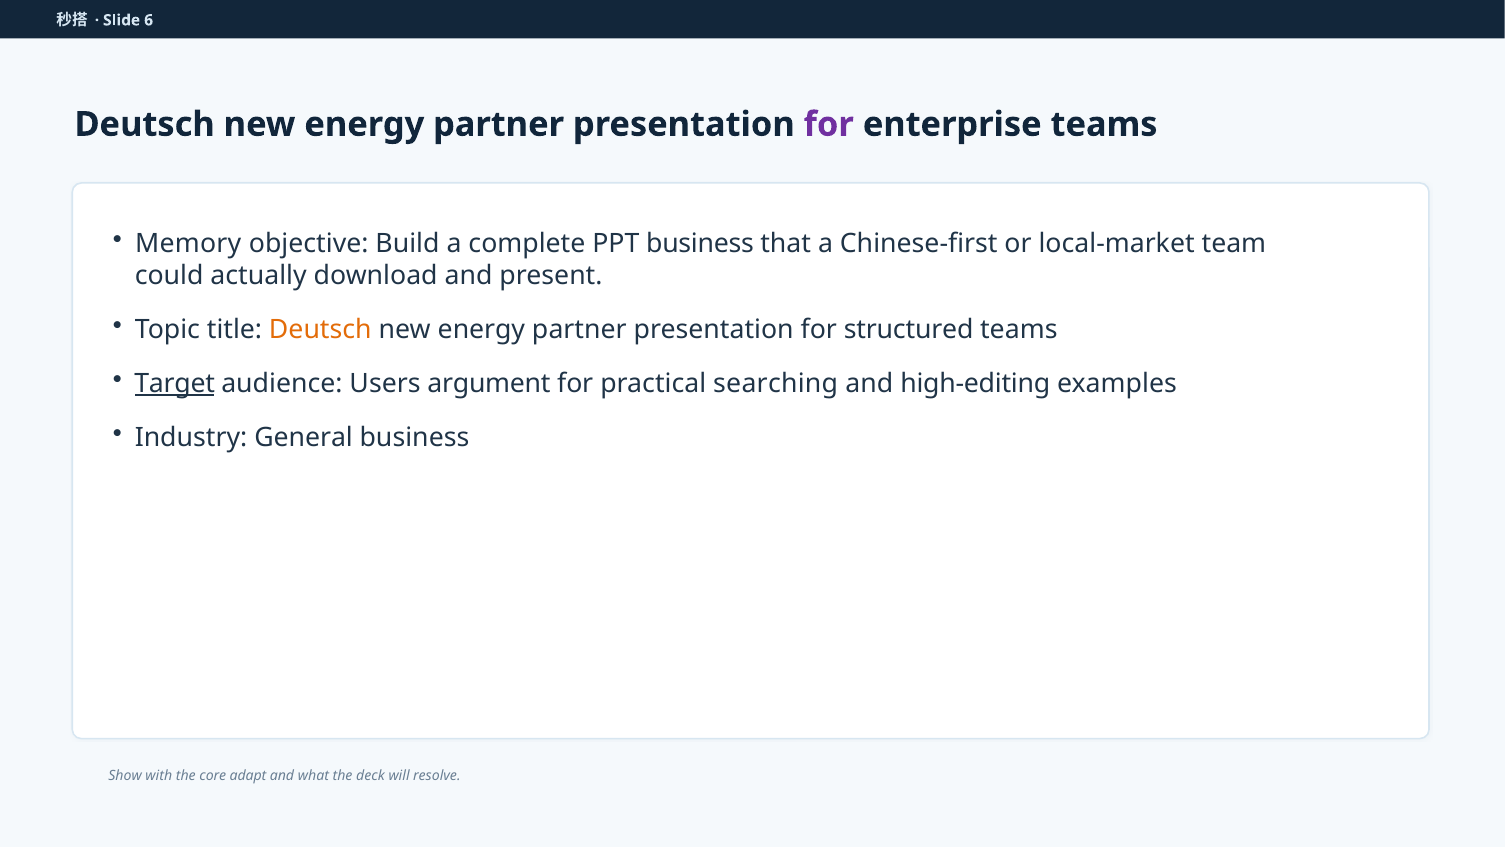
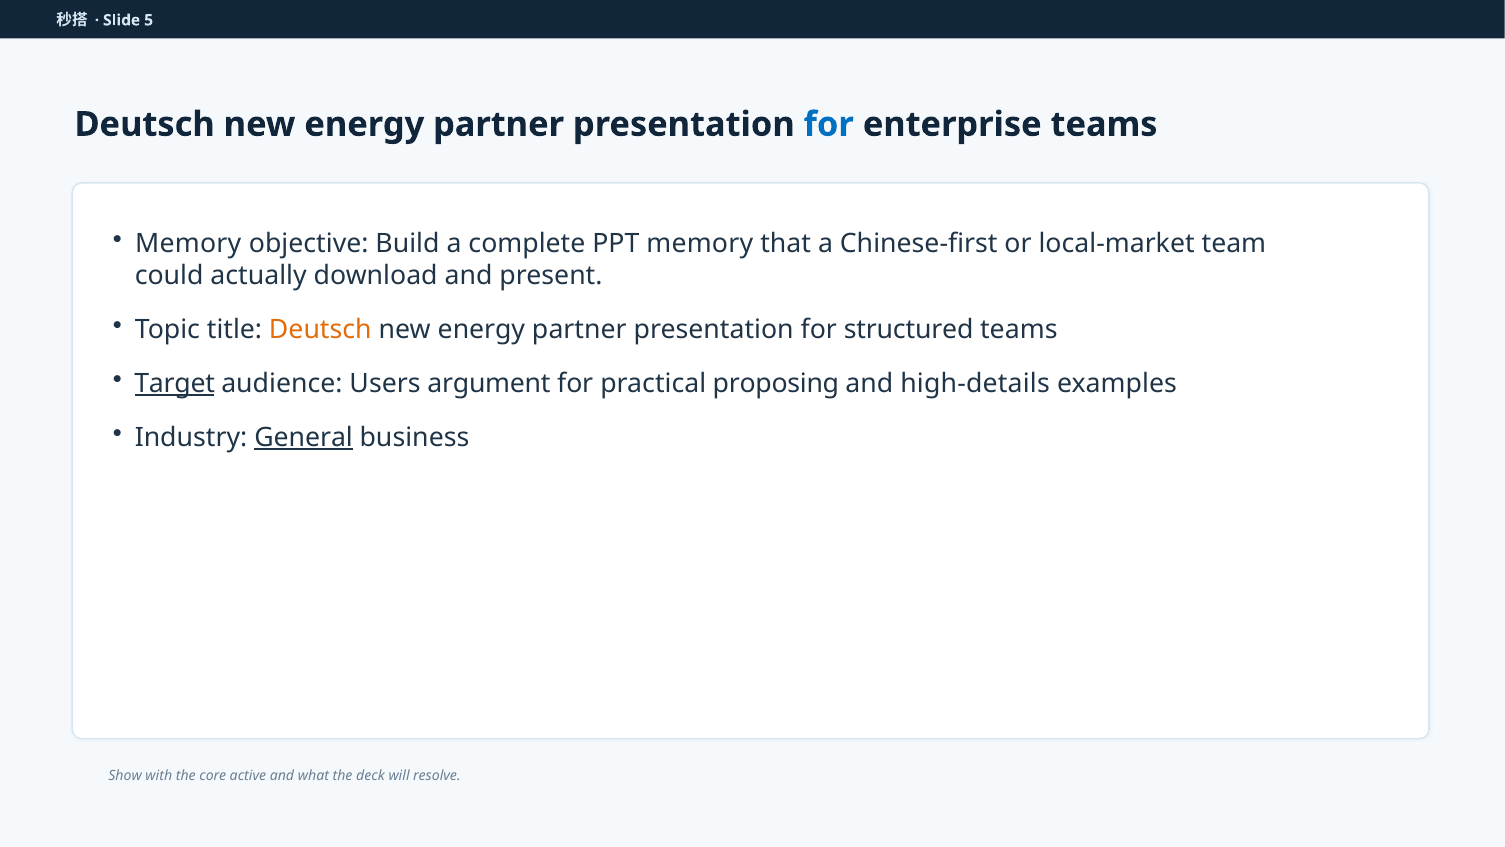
6: 6 -> 5 (149, 20)
for colour: purple -> blue (829, 124)
PPT business: business -> memory (700, 244)
searching: searching -> proposing (776, 383)
high-editing: high-editing -> high-details (975, 383)
General underline: none -> present (304, 437)
adapt: adapt -> active (248, 775)
